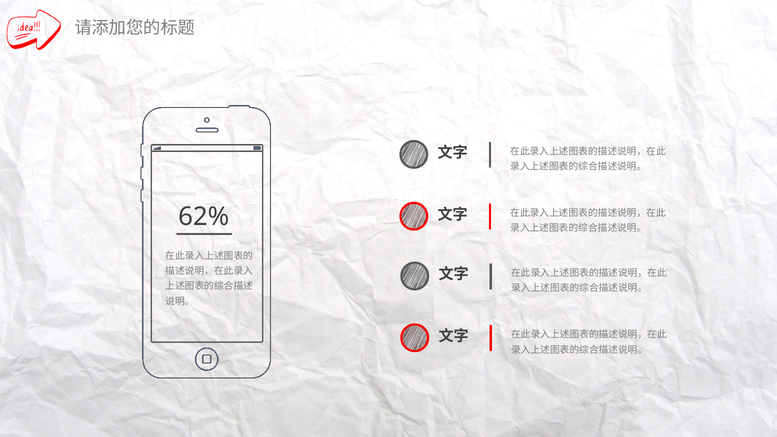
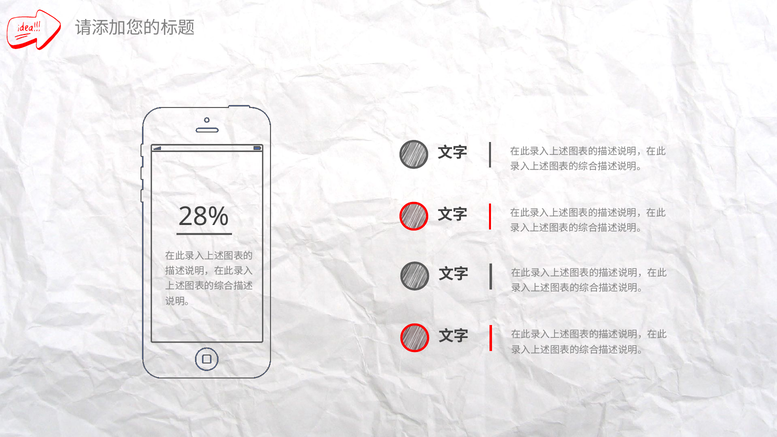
62%: 62% -> 28% (204, 217)
